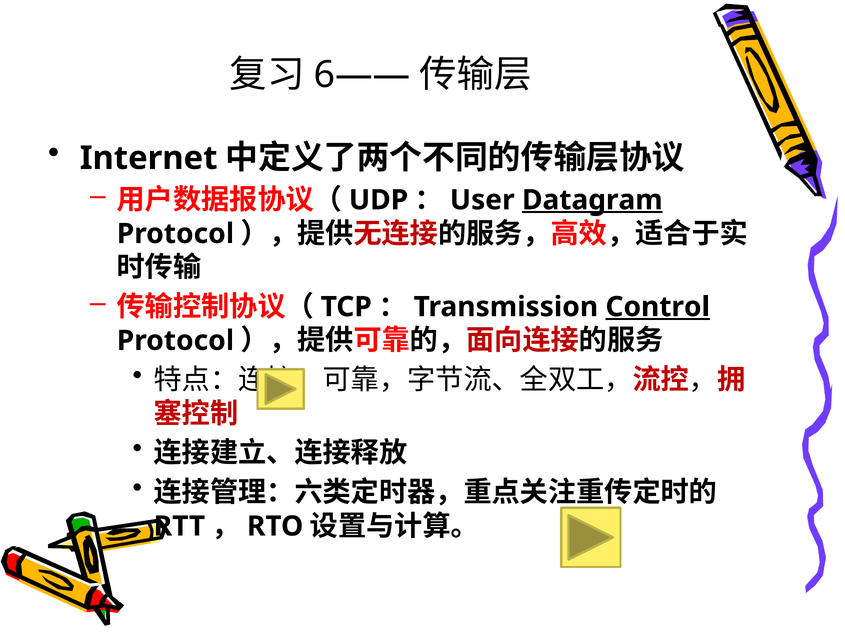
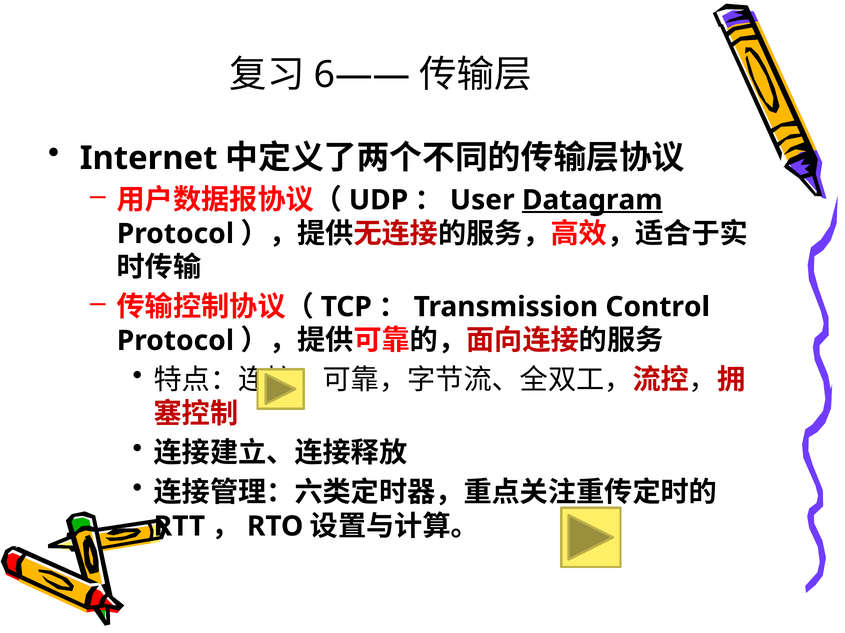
Control underline: present -> none (658, 307)
